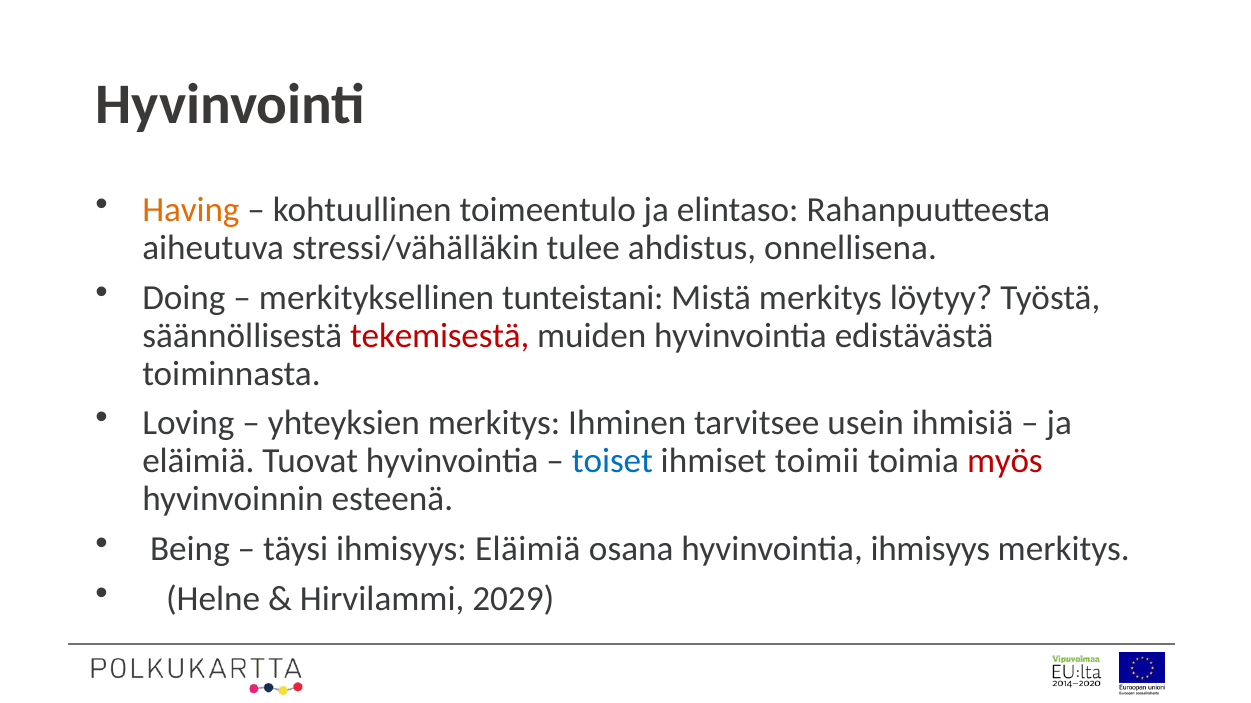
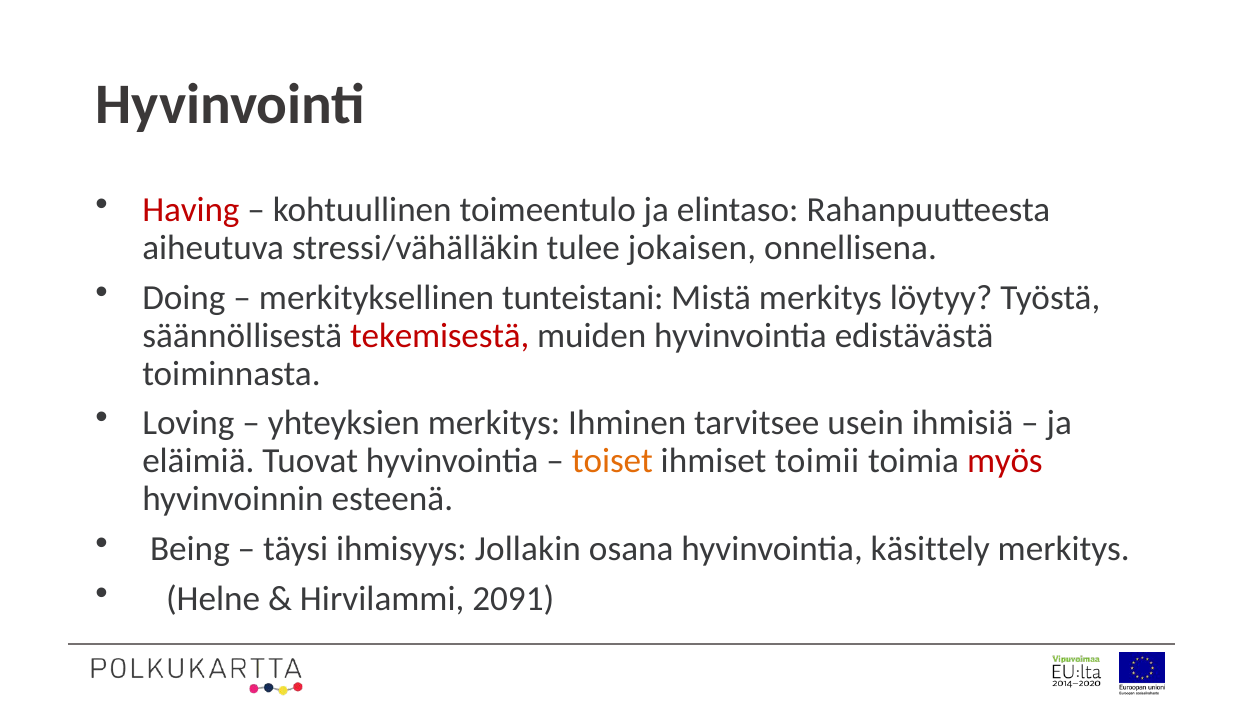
Having colour: orange -> red (191, 210)
ahdistus: ahdistus -> jokaisen (692, 248)
toiset colour: blue -> orange (612, 462)
ihmisyys Eläimiä: Eläimiä -> Jollakin (528, 550)
hyvinvointia ihmisyys: ihmisyys -> käsittely (930, 550)
2029: 2029 -> 2091 (513, 599)
